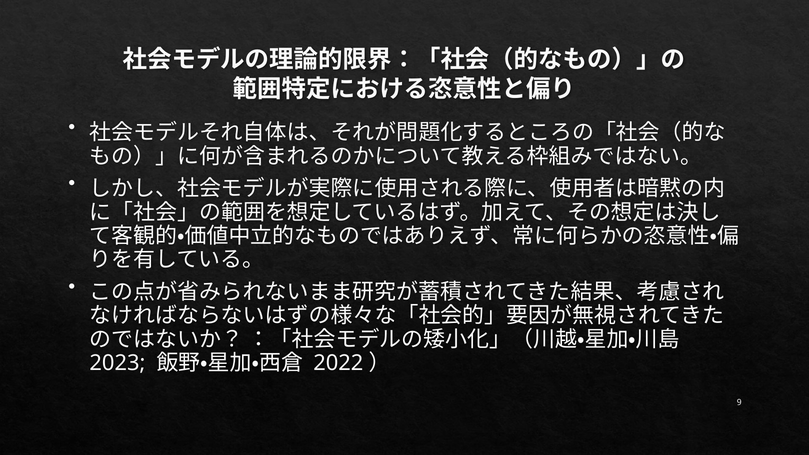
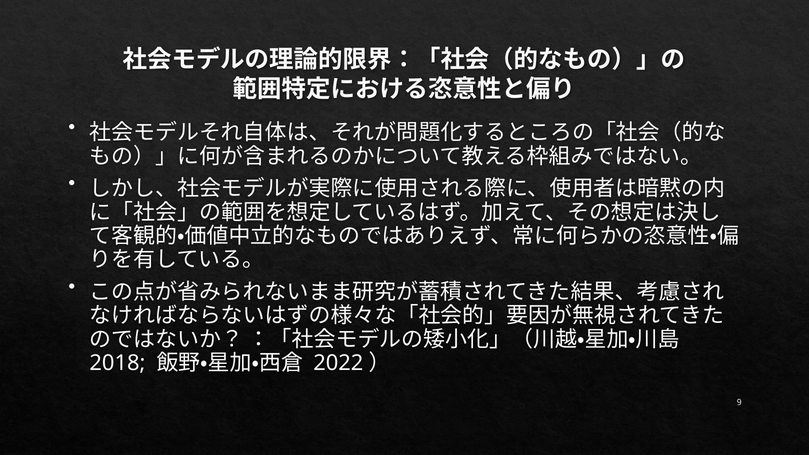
2023: 2023 -> 2018 (117, 363)
